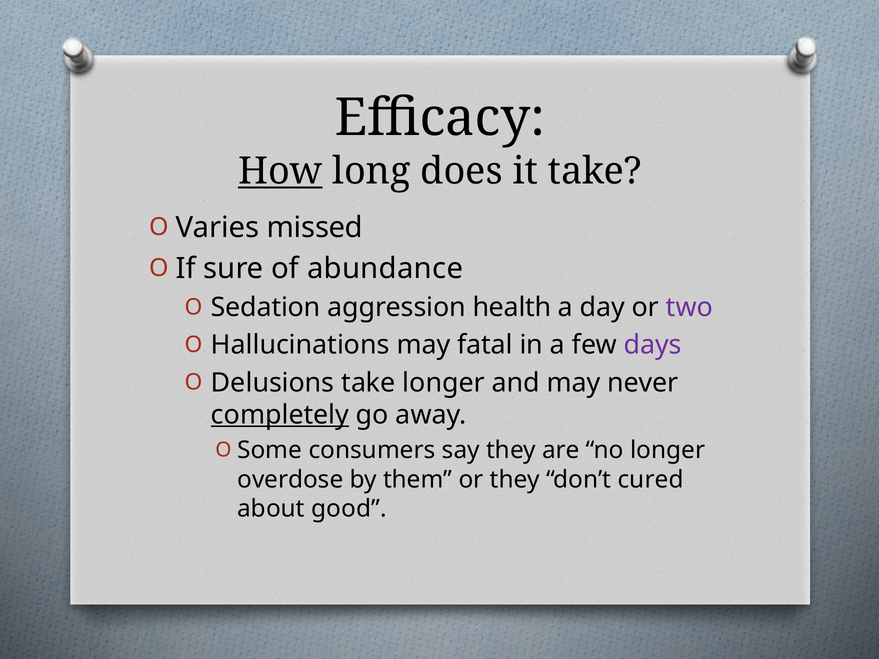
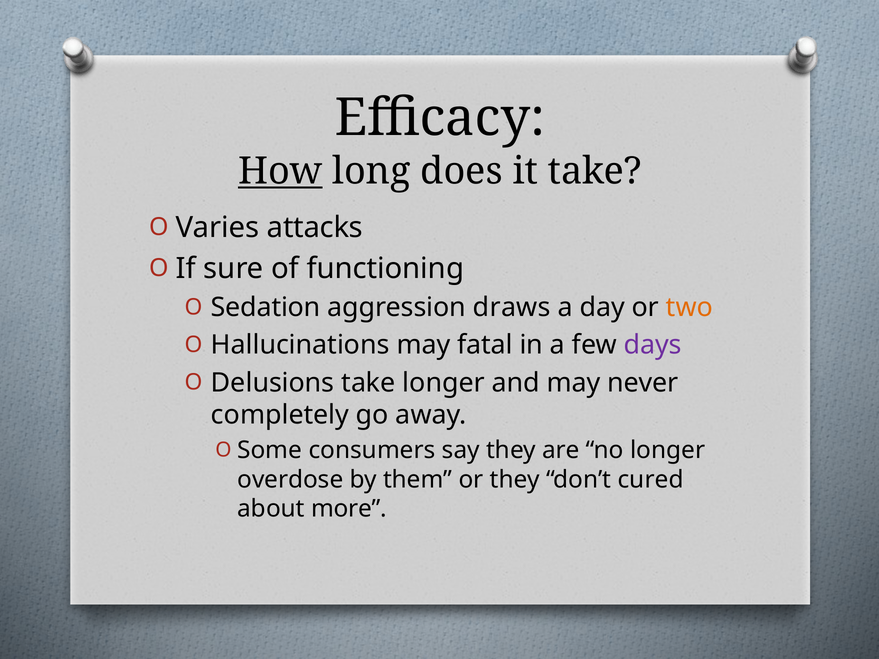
missed: missed -> attacks (315, 228)
abundance: abundance -> functioning (385, 269)
health: health -> draws (512, 308)
two colour: purple -> orange (689, 308)
completely underline: present -> none (280, 415)
good: good -> more (349, 509)
